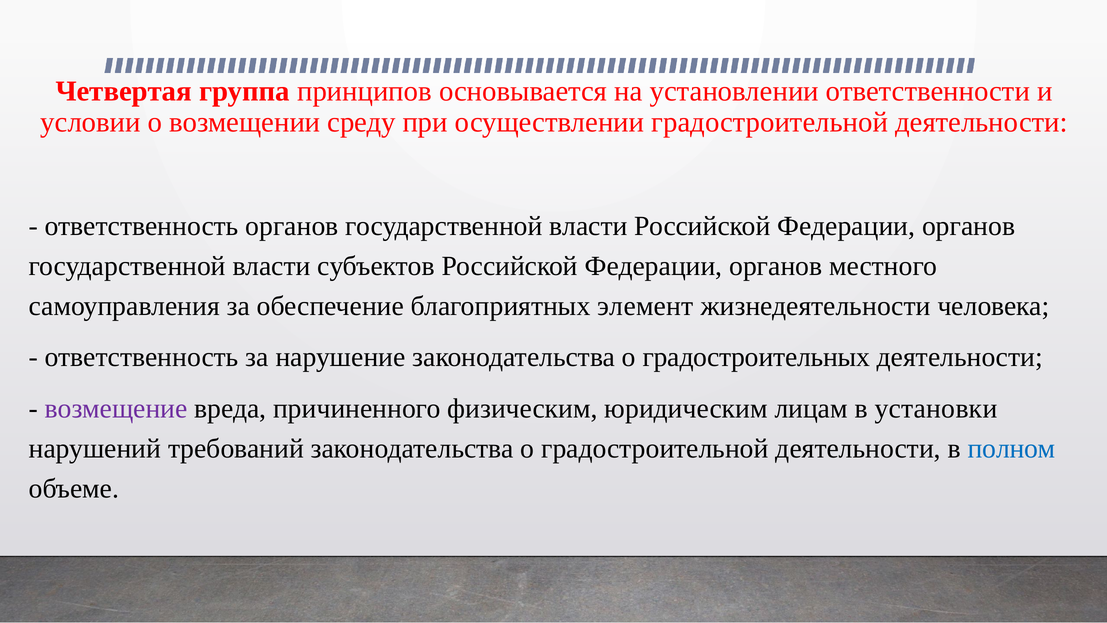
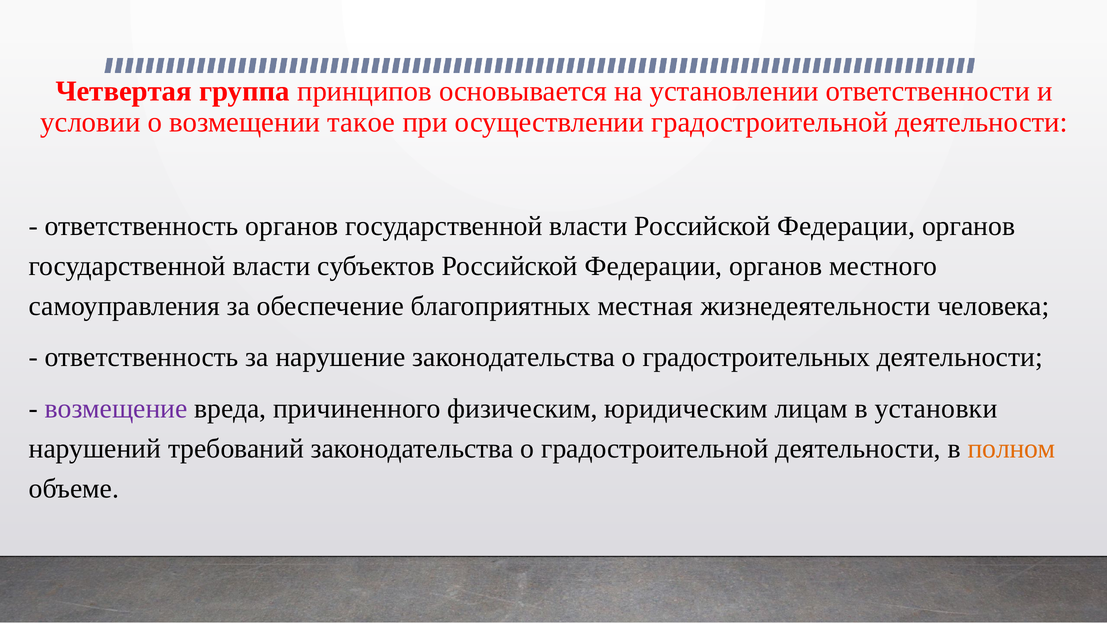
среду: среду -> такое (361, 122)
элемент: элемент -> местная (645, 306)
полном colour: blue -> orange (1012, 448)
